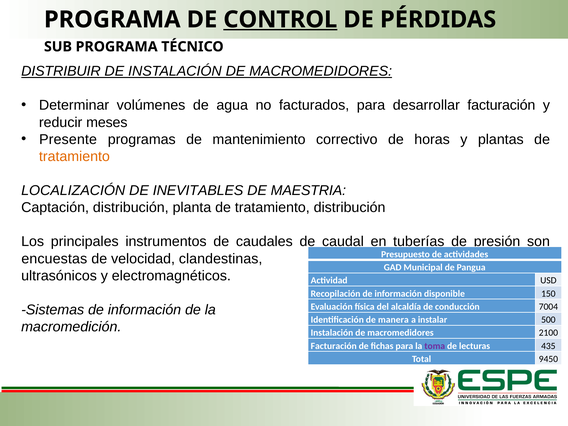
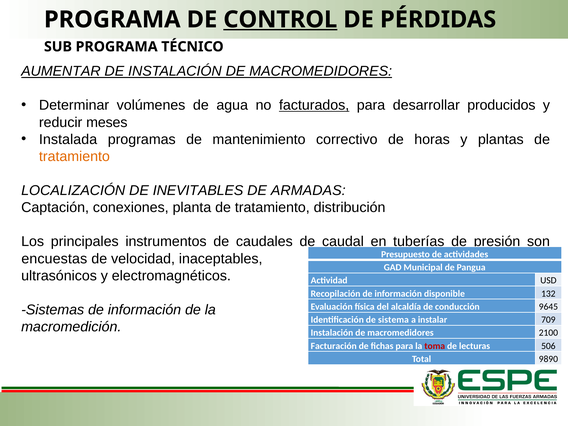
DISTRIBUIR: DISTRIBUIR -> AUMENTAR (61, 71)
facturados underline: none -> present (314, 105)
desarrollar facturación: facturación -> producidos (501, 105)
Presente: Presente -> Instalada (68, 139)
MAESTRIA: MAESTRIA -> ARMADAS (308, 190)
Captación distribución: distribución -> conexiones (131, 208)
clandestinas: clandestinas -> inaceptables (221, 259)
150: 150 -> 132 (548, 294)
7004: 7004 -> 9645 (548, 307)
manera: manera -> sistema (393, 320)
500: 500 -> 709 (548, 320)
toma colour: purple -> red (435, 346)
435: 435 -> 506 (548, 346)
9450: 9450 -> 9890 (548, 359)
